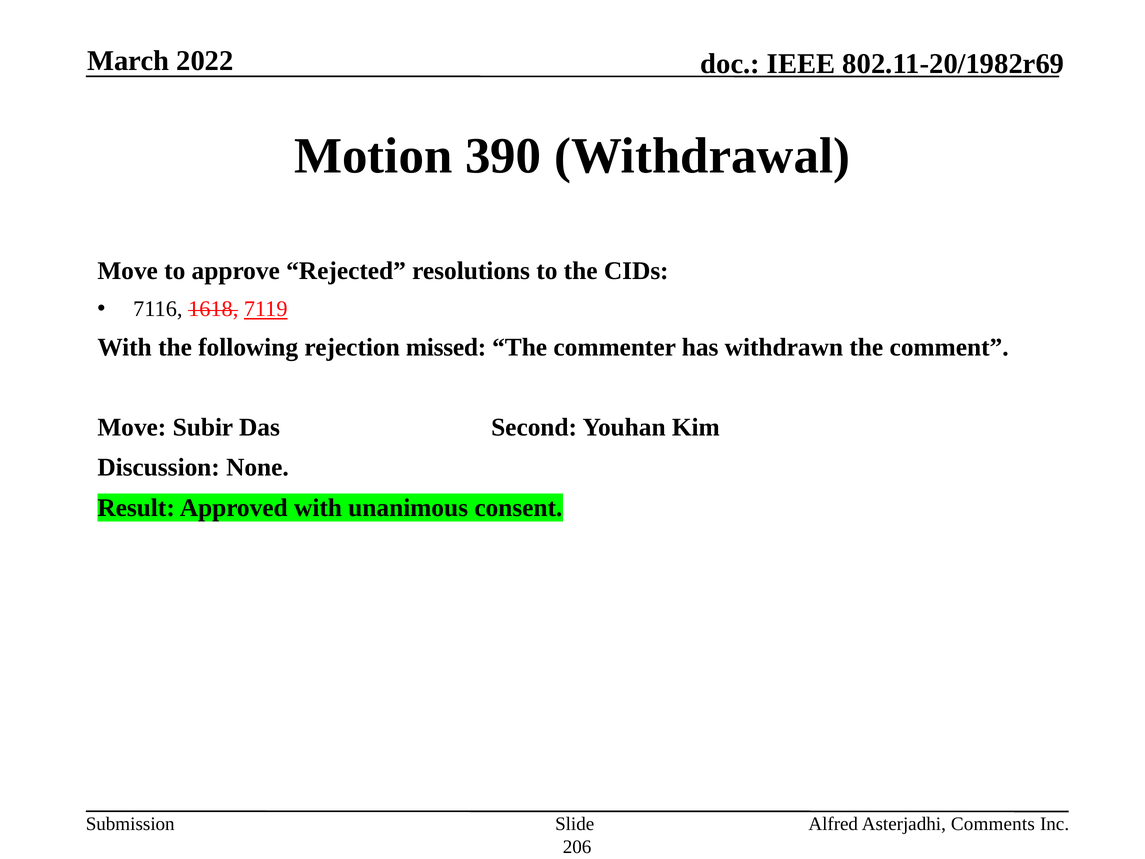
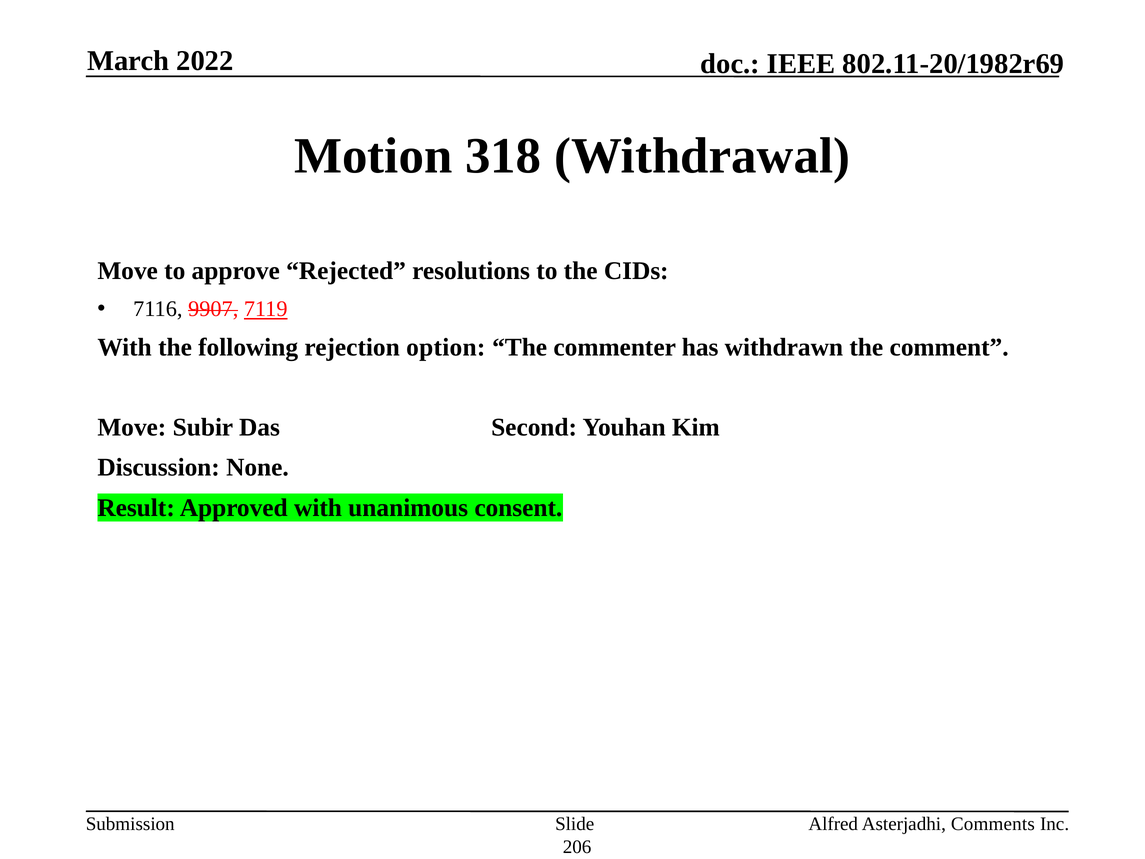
390: 390 -> 318 (503, 156)
1618: 1618 -> 9907 (213, 309)
missed: missed -> option (446, 347)
